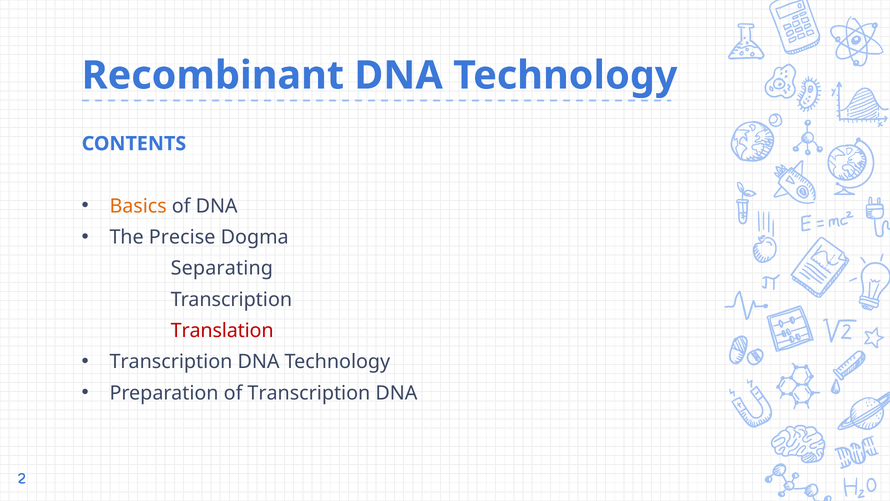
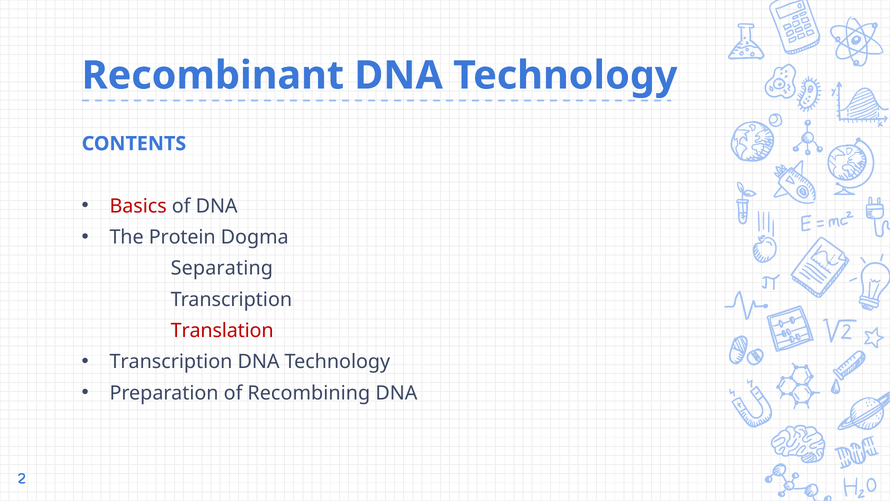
Basics colour: orange -> red (138, 206)
Precise: Precise -> Protein (182, 237)
of Transcription: Transcription -> Recombining (309, 393)
